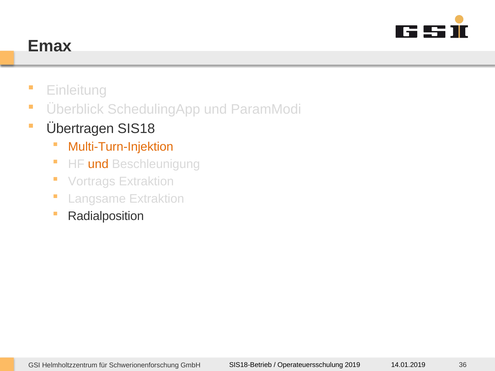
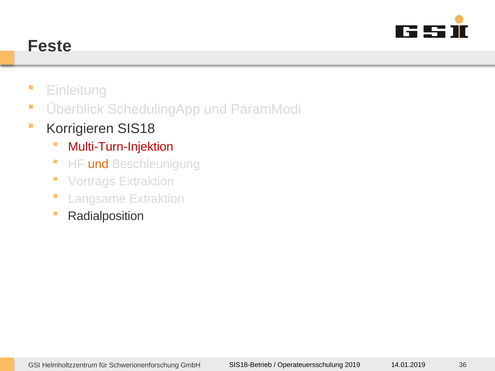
Emax: Emax -> Feste (50, 46)
Übertragen: Übertragen -> Korrigieren (80, 129)
Multi-Turn-Injektion colour: orange -> red (121, 147)
